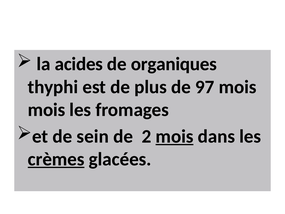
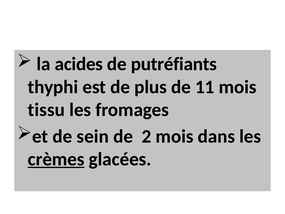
organiques: organiques -> putréfiants (174, 64)
97: 97 -> 11 (205, 87)
mois: mois -> tissu (46, 110)
mois underline: present -> none (174, 136)
